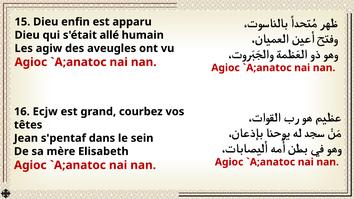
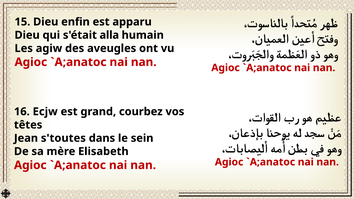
allé: allé -> alla (109, 35)
s'pentaf: s'pentaf -> s'toutes (63, 138)
